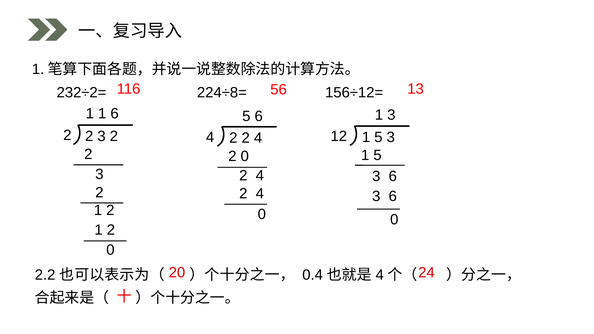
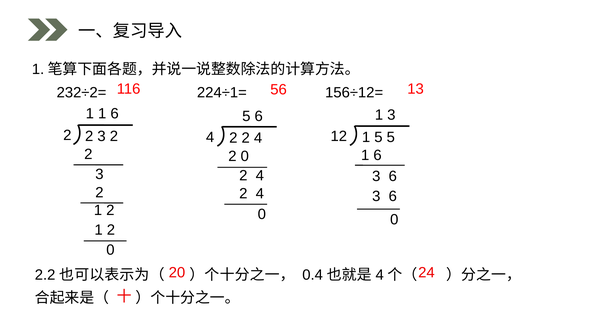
224÷8=: 224÷8= -> 224÷1= (222, 92)
3: 3 -> 5 (391, 137)
5: 5 -> 6 (378, 155)
